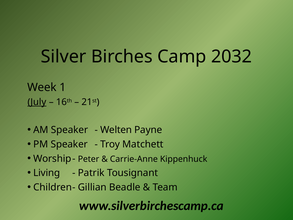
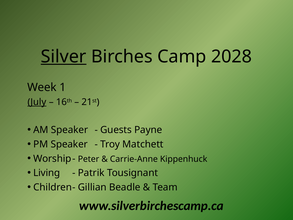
Silver underline: none -> present (64, 57)
2032: 2032 -> 2028 (232, 57)
Welten: Welten -> Guests (116, 130)
